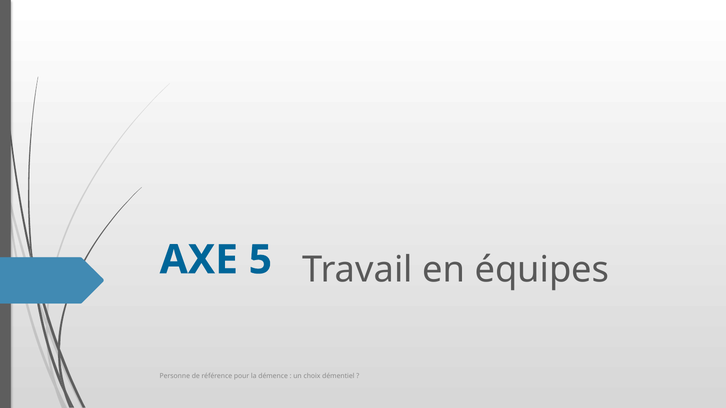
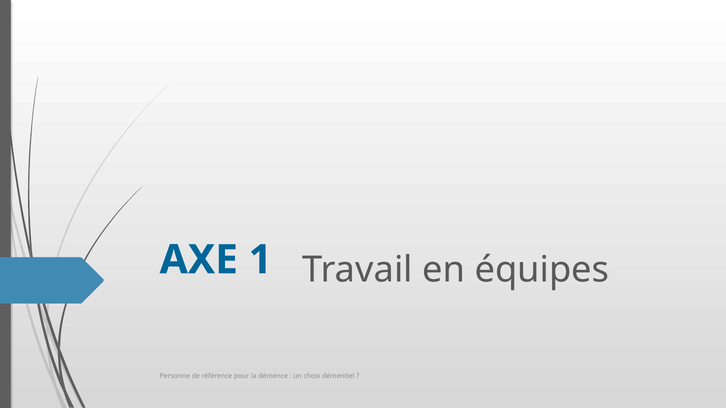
5: 5 -> 1 (260, 260)
